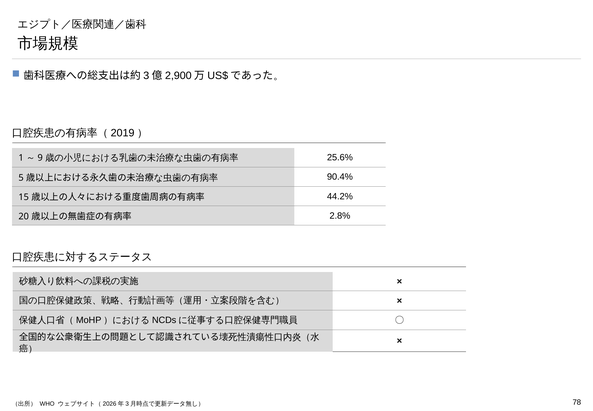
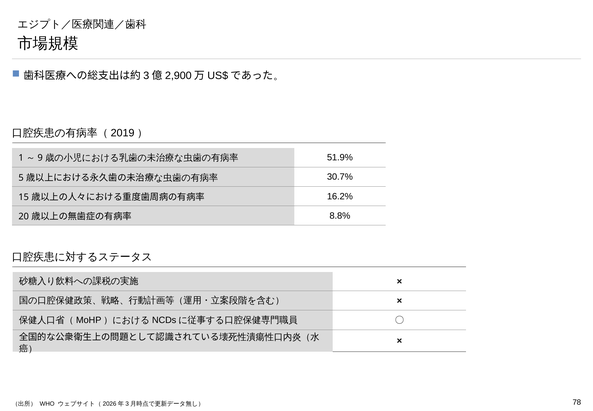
25.6%: 25.6% -> 51.9% (340, 157)
90.4%: 90.4% -> 30.7% (340, 177)
44.2%: 44.2% -> 16.2% (340, 196)
2.8%: 2.8% -> 8.8% (340, 216)
